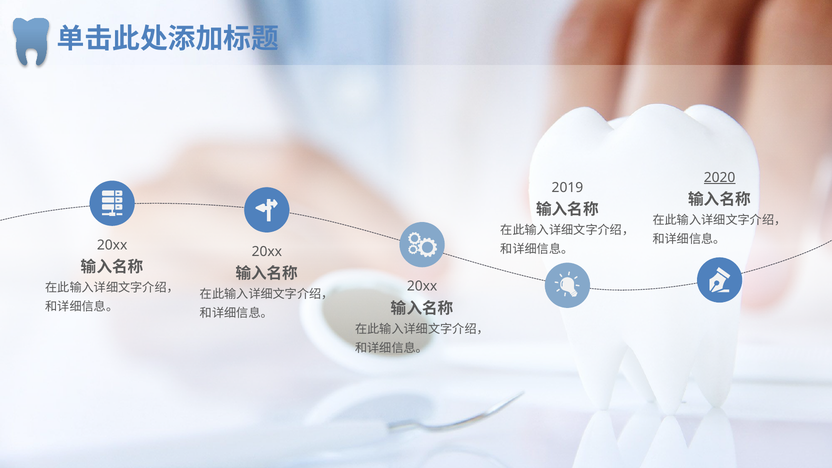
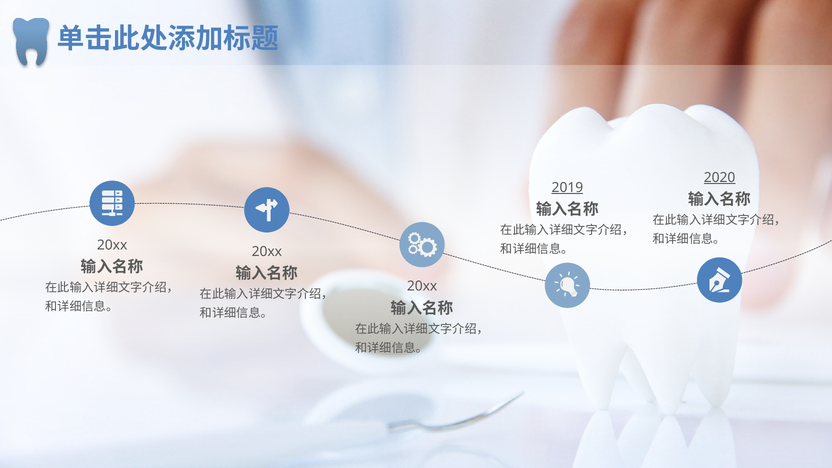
2019 underline: none -> present (567, 187)
